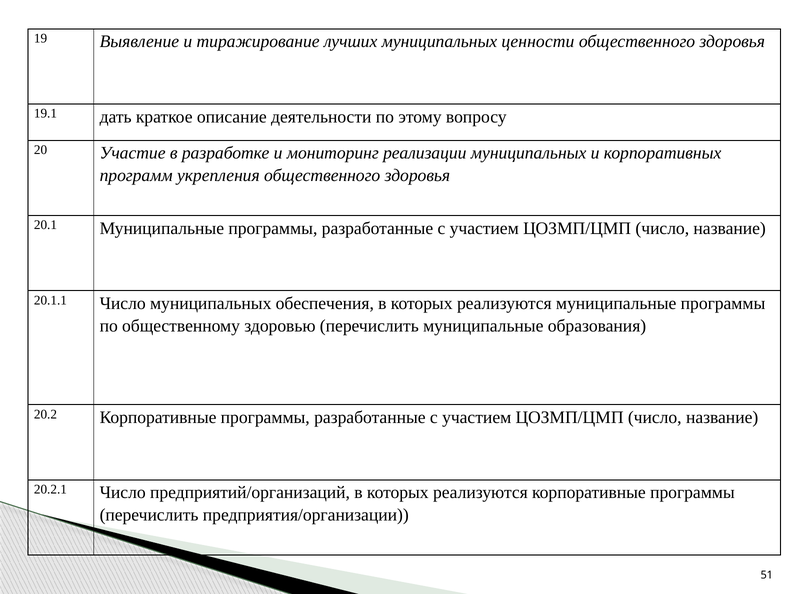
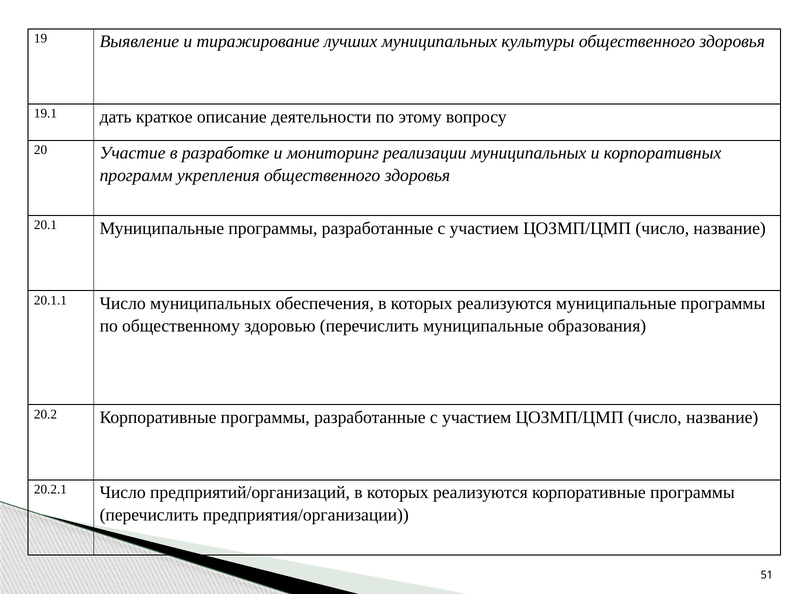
ценности: ценности -> культуры (538, 42)
